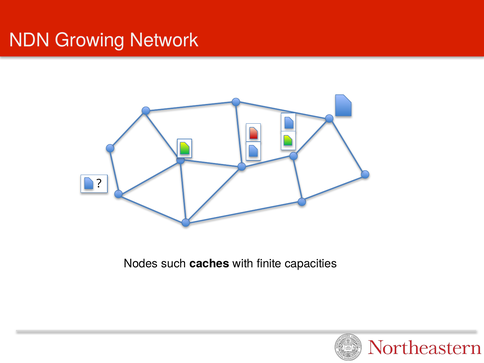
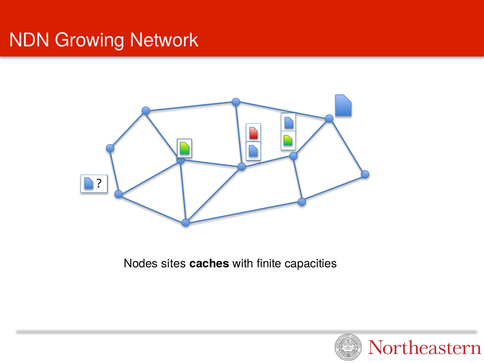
such: such -> sites (174, 264)
